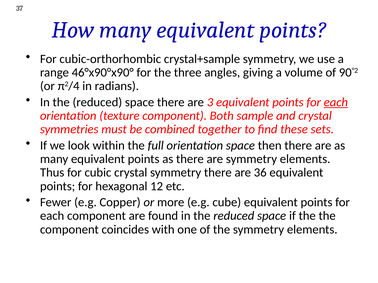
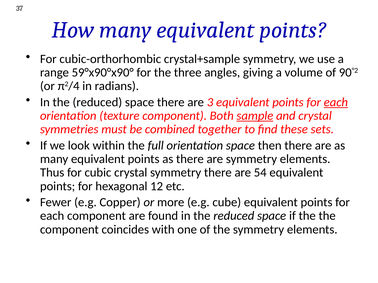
46°x90°x90°: 46°x90°x90° -> 59°x90°x90° (103, 73)
sample underline: none -> present (255, 116)
36: 36 -> 54 (260, 173)
